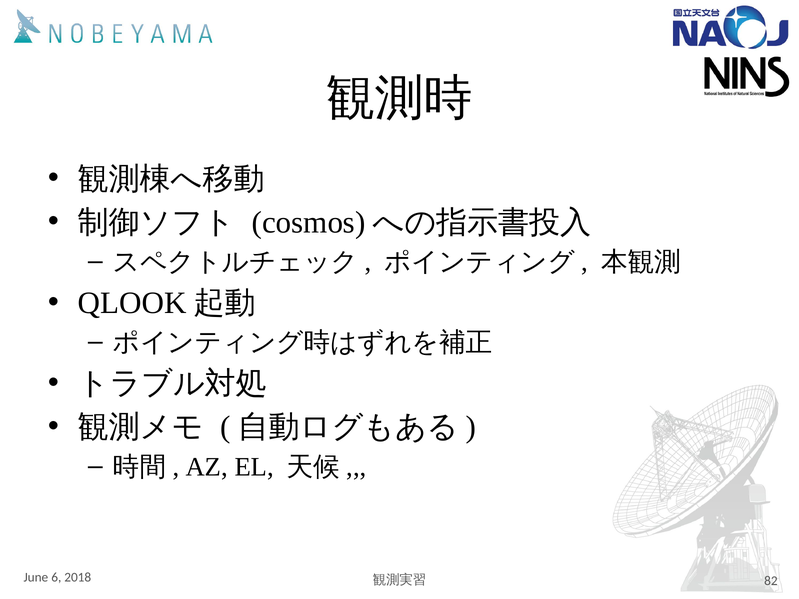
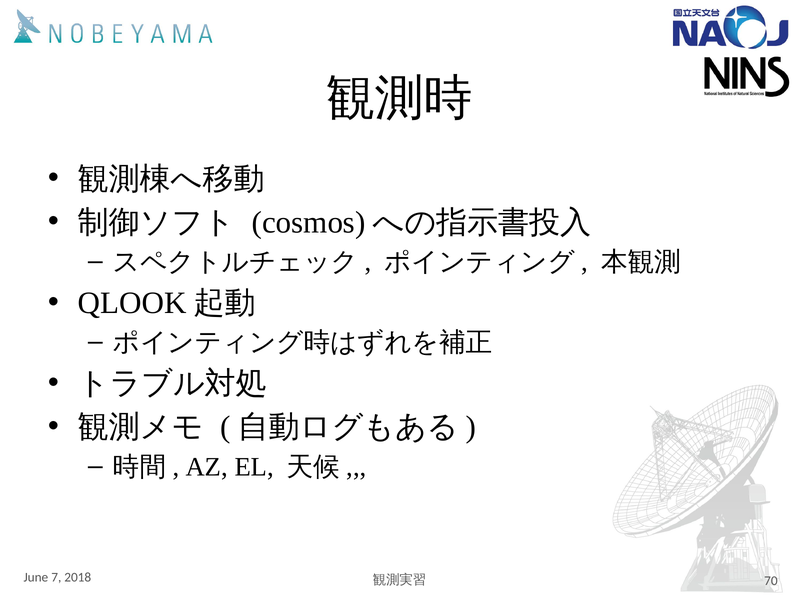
6: 6 -> 7 (56, 578)
82: 82 -> 70 (771, 581)
